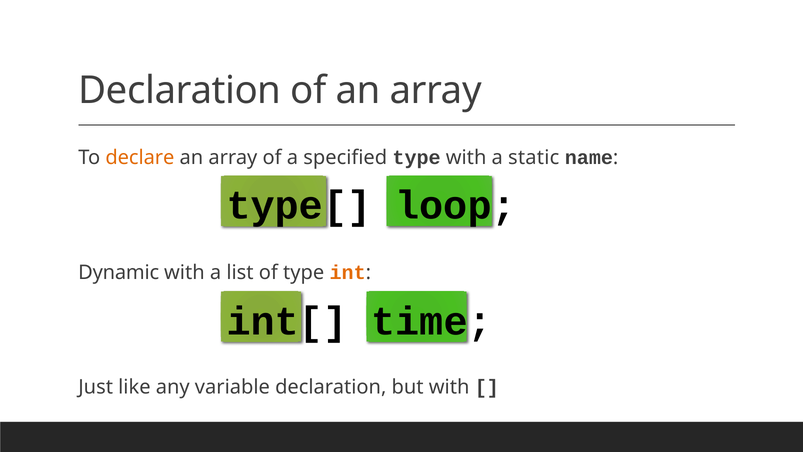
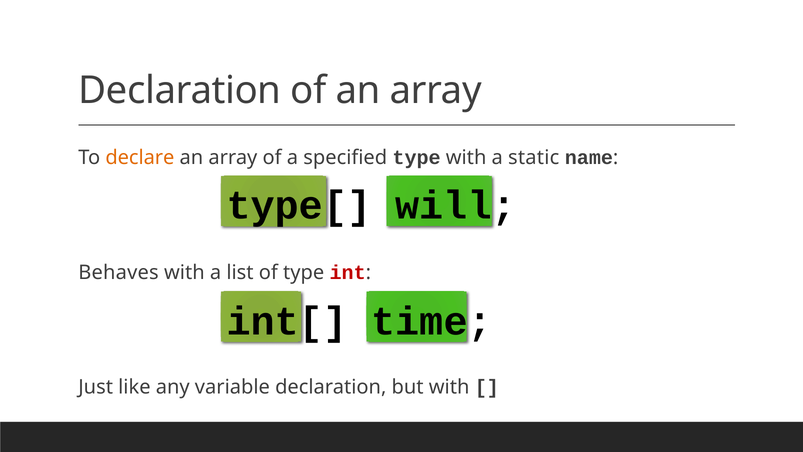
loop: loop -> will (456, 206)
Dynamic: Dynamic -> Behaves (118, 272)
int colour: orange -> red (348, 272)
